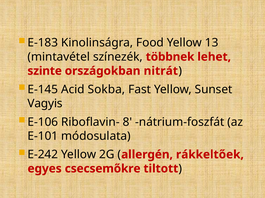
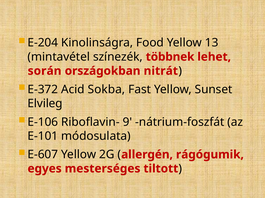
E-183: E-183 -> E-204 (43, 43)
szinte: szinte -> során (45, 71)
E-145: E-145 -> E-372 (43, 90)
Vagyis: Vagyis -> Elvileg (45, 104)
8: 8 -> 9 (127, 122)
E-242: E-242 -> E-607 (43, 155)
rákkeltőek: rákkeltőek -> rágógumik (210, 155)
csecsemőkre: csecsemőkre -> mesterséges (103, 169)
